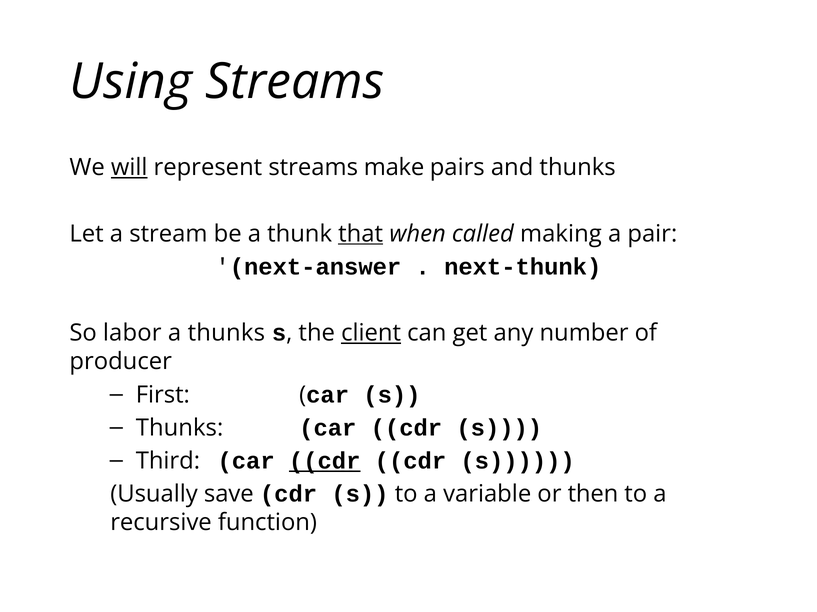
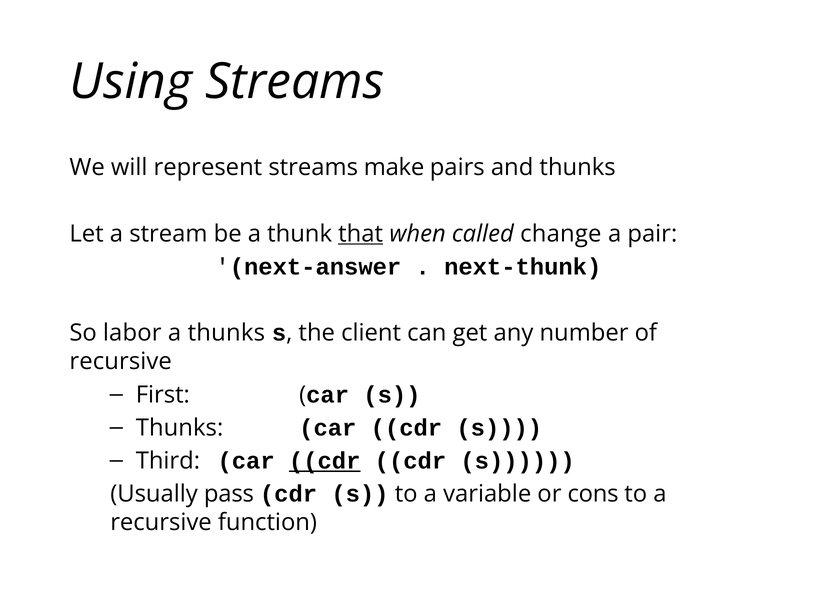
will underline: present -> none (129, 168)
making: making -> change (561, 234)
client underline: present -> none (371, 333)
producer: producer -> recursive (121, 362)
save: save -> pass (229, 495)
then: then -> cons (593, 495)
